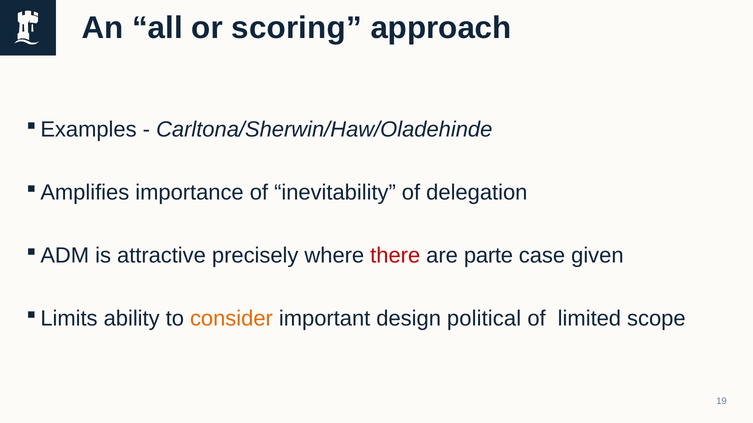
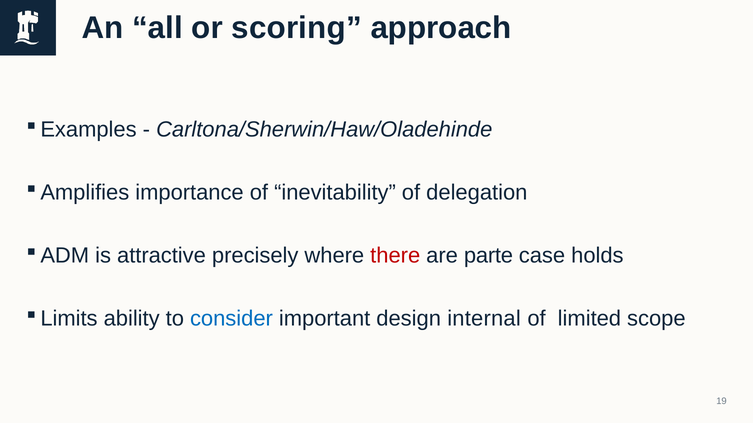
given: given -> holds (597, 256)
consider colour: orange -> blue (231, 319)
political: political -> internal (484, 319)
